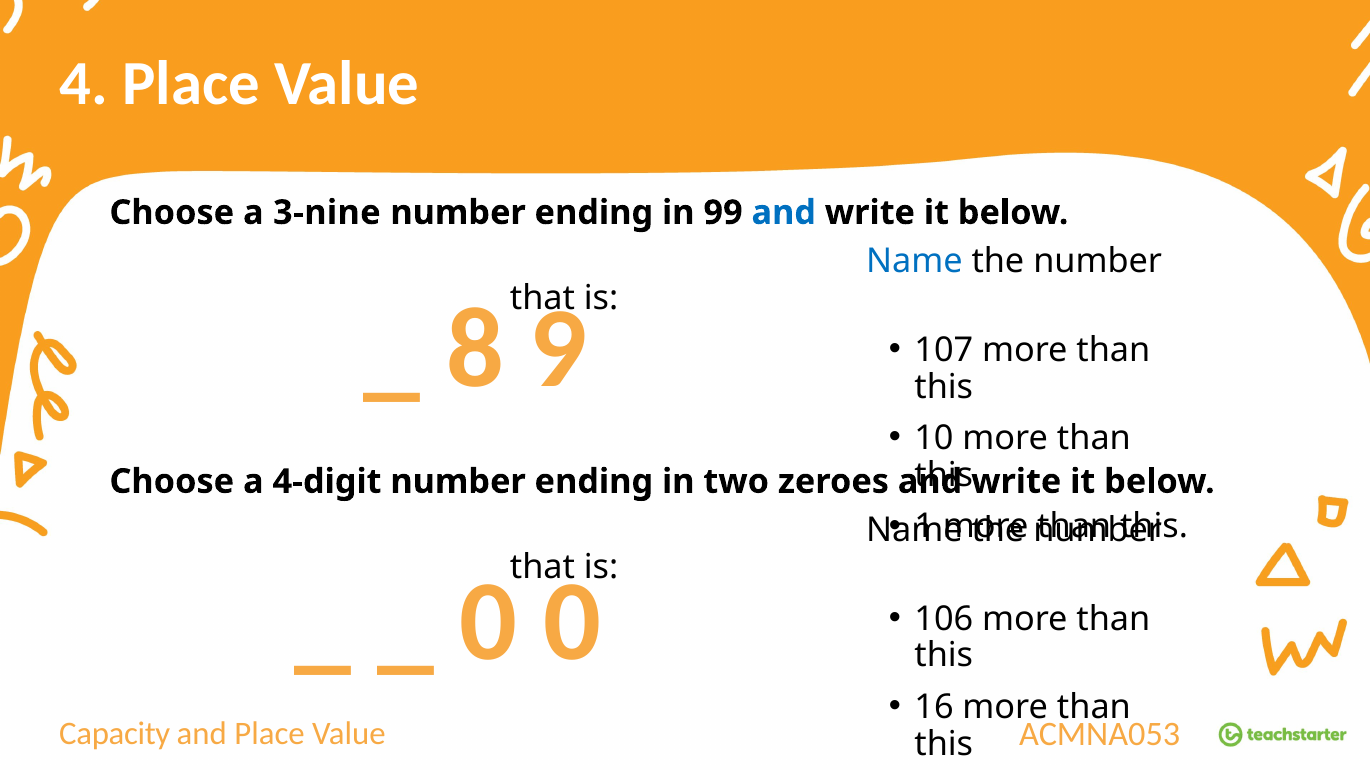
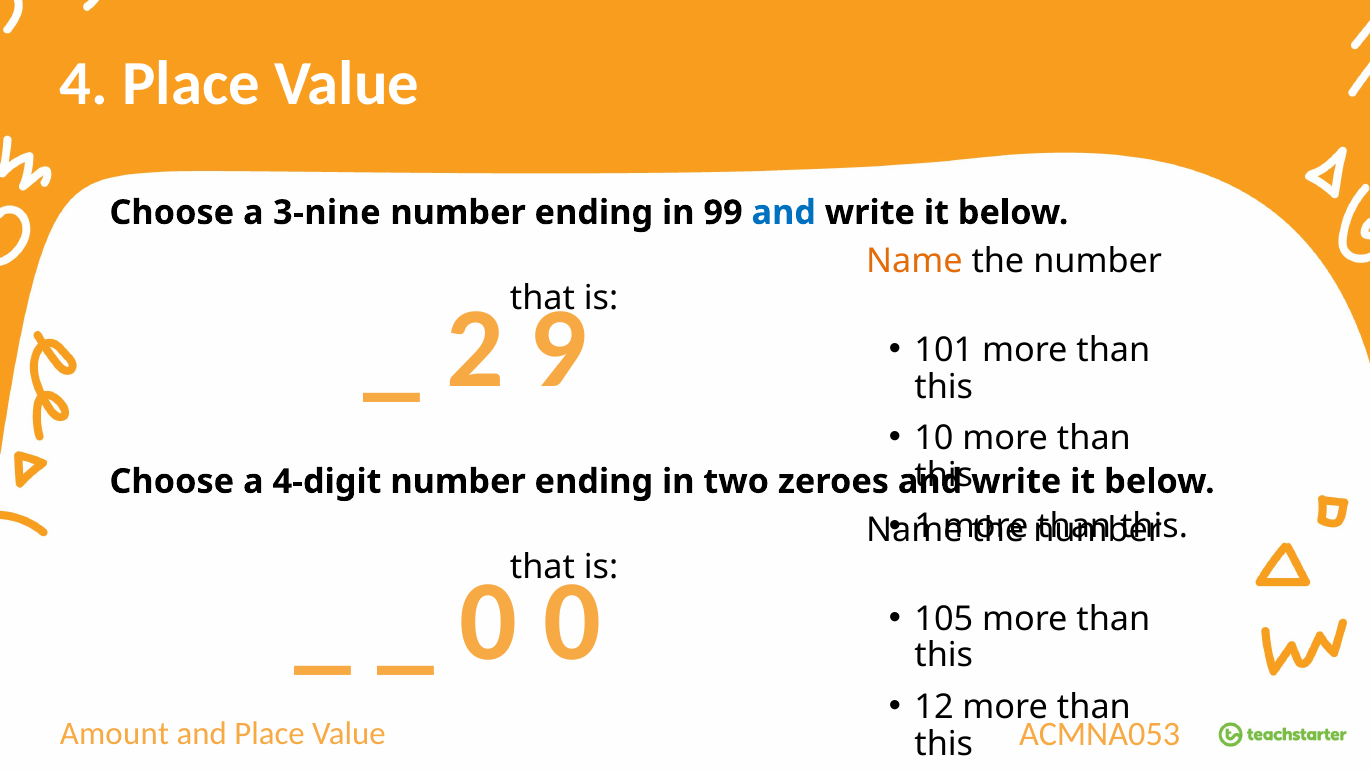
Name colour: blue -> orange (914, 262)
8: 8 -> 2 (475, 349)
107: 107 -> 101 (944, 350)
106: 106 -> 105 (944, 619)
16: 16 -> 12 (934, 707)
Capacity: Capacity -> Amount (114, 734)
